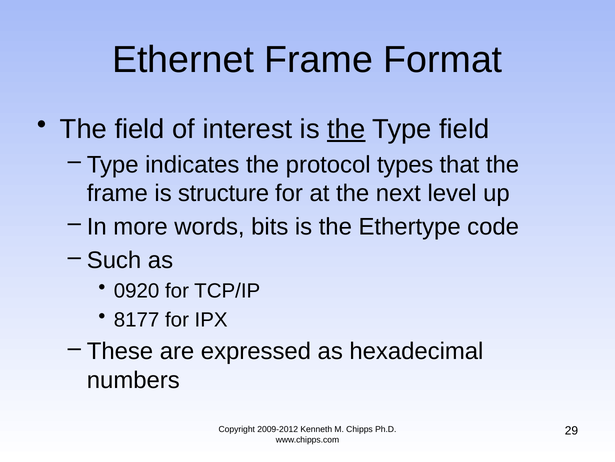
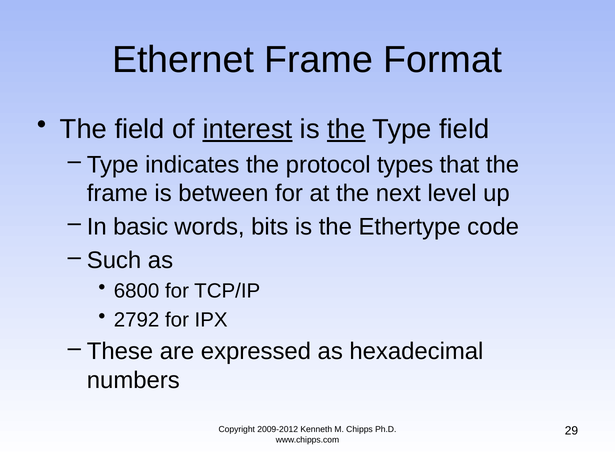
interest underline: none -> present (248, 129)
structure: structure -> between (223, 193)
more: more -> basic (141, 227)
0920: 0920 -> 6800 (137, 291)
8177: 8177 -> 2792 (137, 319)
